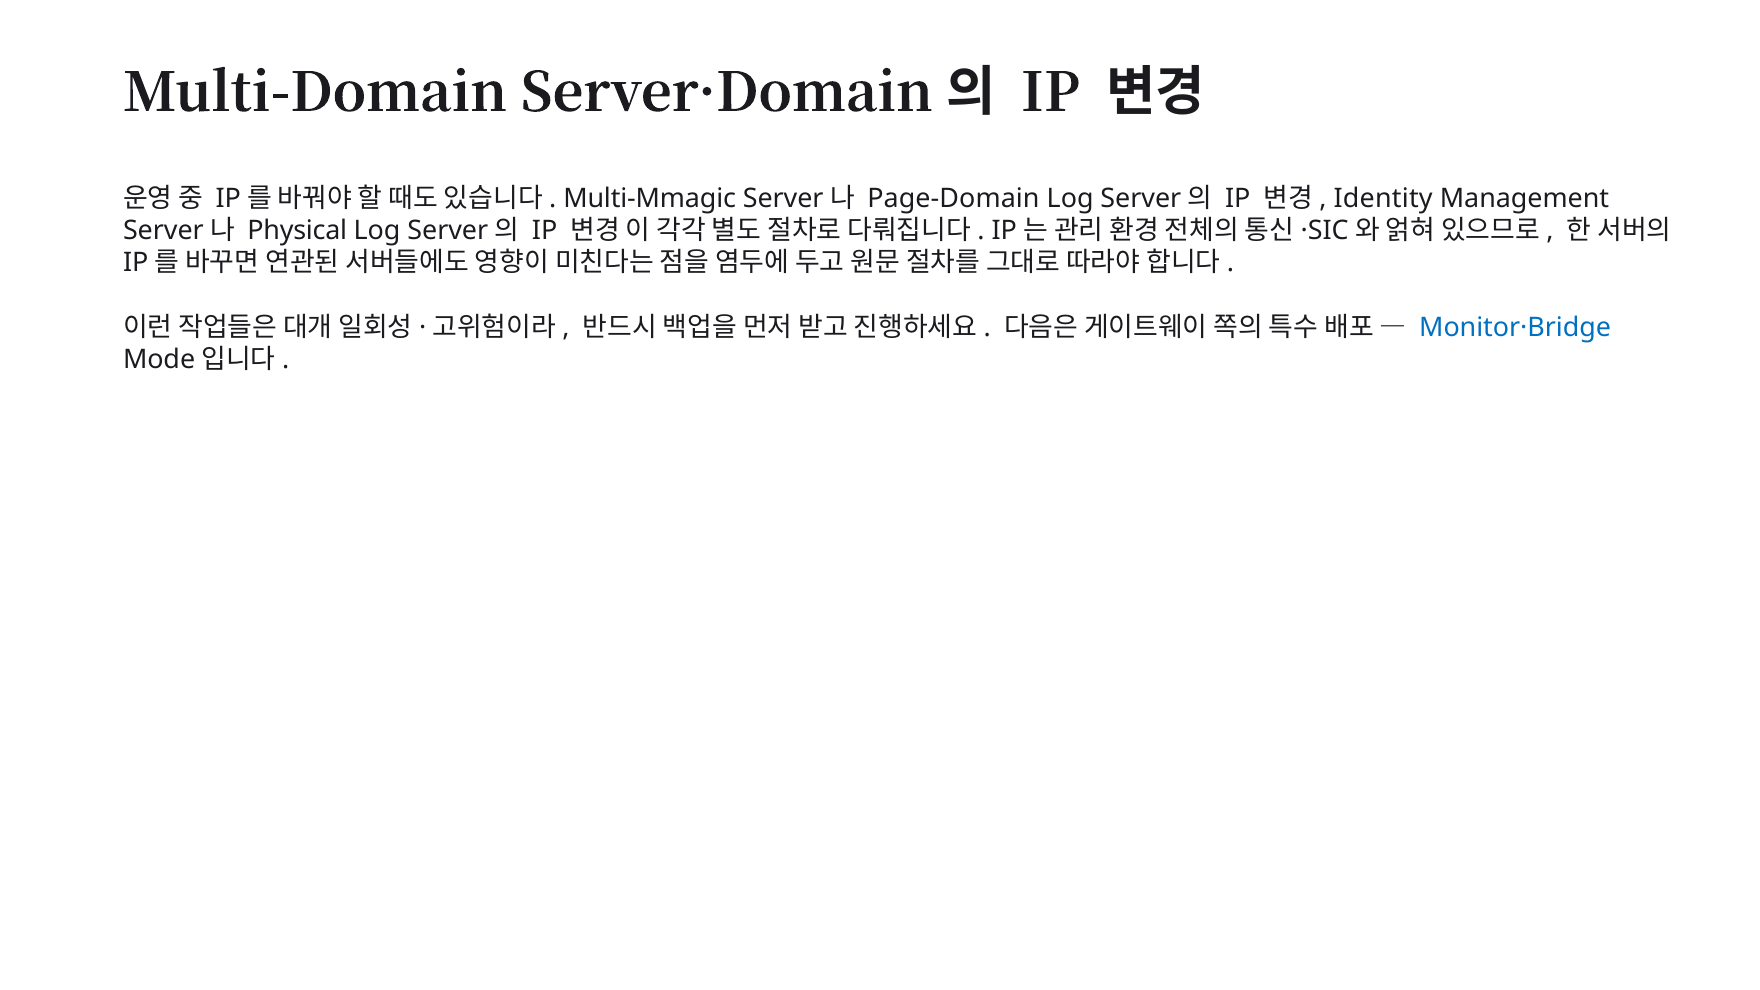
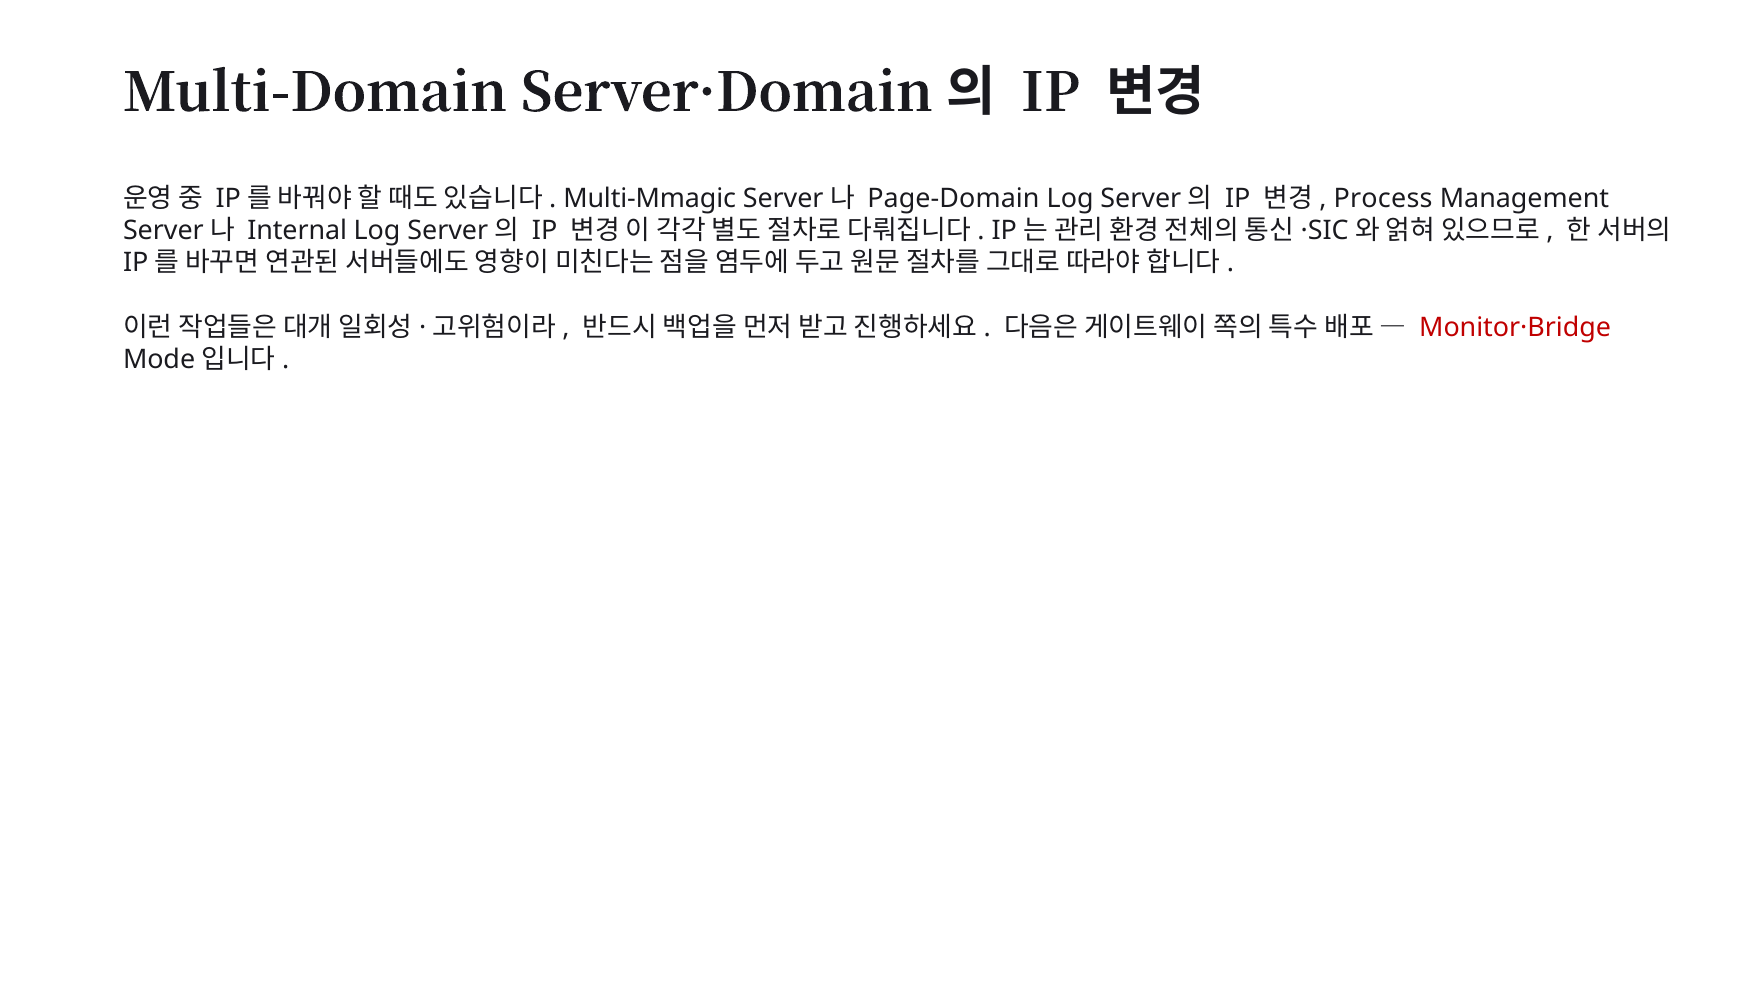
Identity: Identity -> Process (1383, 198)
Physical: Physical -> Internal (297, 231)
Monitor·Bridge colour: blue -> red (1515, 327)
